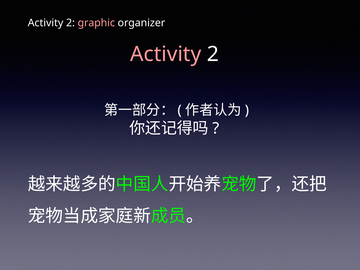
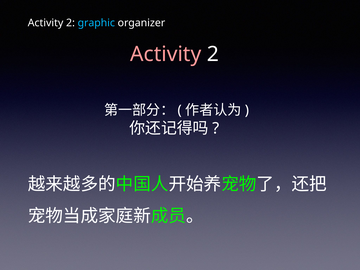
graphic colour: pink -> light blue (96, 23)
